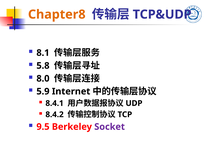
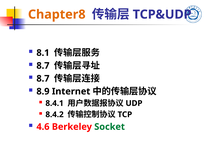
5.8: 5.8 -> 8.7 (43, 65)
8.0: 8.0 -> 8.7 (43, 78)
5.9: 5.9 -> 8.9 (43, 91)
9.5: 9.5 -> 4.6 (43, 126)
Socket colour: purple -> green (110, 126)
